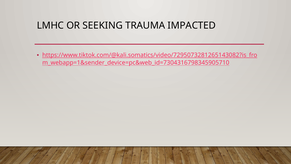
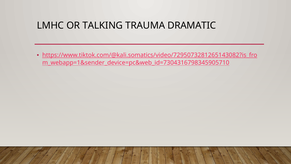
SEEKING: SEEKING -> TALKING (103, 25)
IMPACTED: IMPACTED -> DRAMATIC (192, 25)
